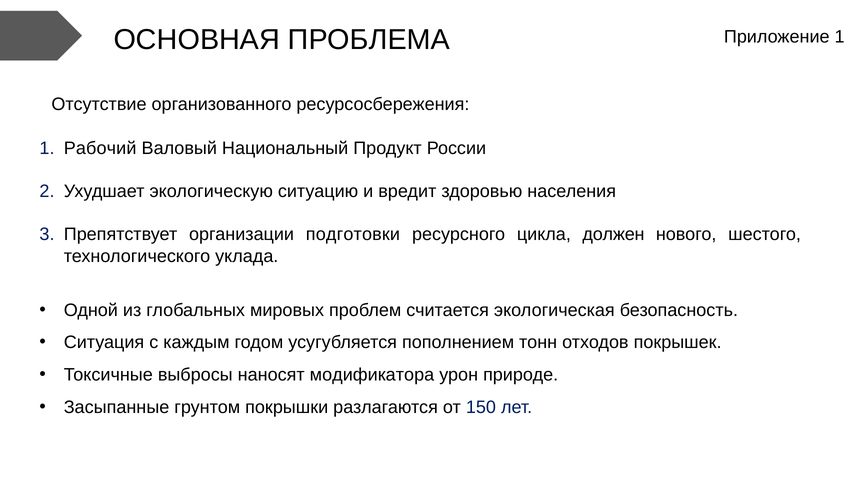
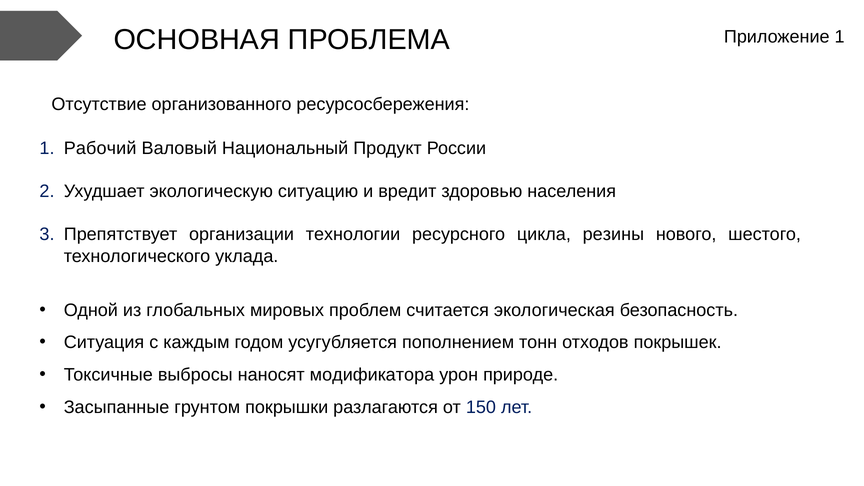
подготовки: подготовки -> технологии (353, 235)
должен: должен -> резины (613, 235)
